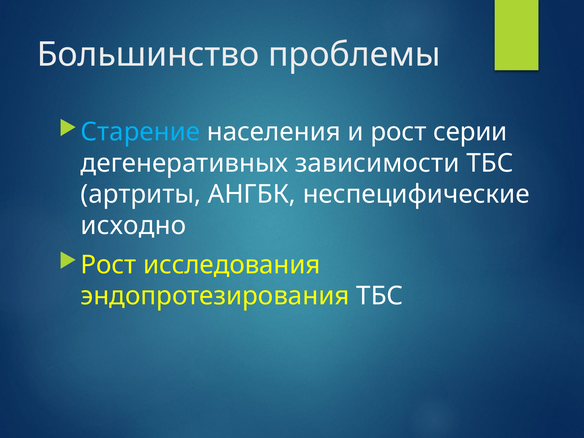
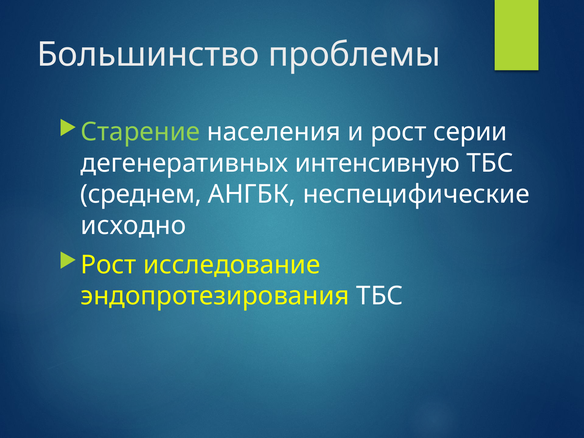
Старение colour: light blue -> light green (140, 132)
зависимости: зависимости -> интенсивную (377, 163)
артриты: артриты -> среднем (141, 194)
исследования: исследования -> исследование (232, 265)
